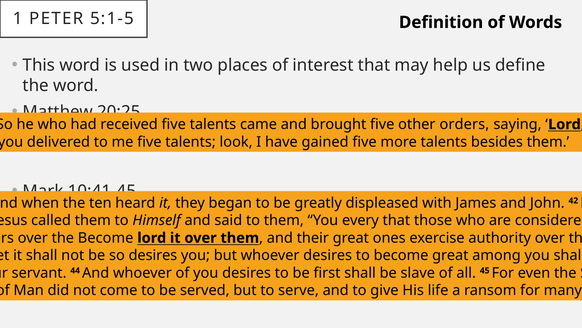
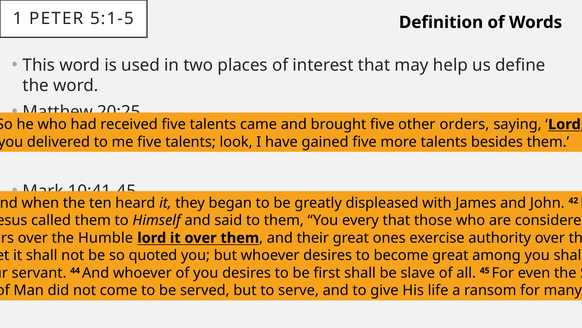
the Become: Become -> Humble (106, 238)
so desires: desires -> quoted (153, 255)
